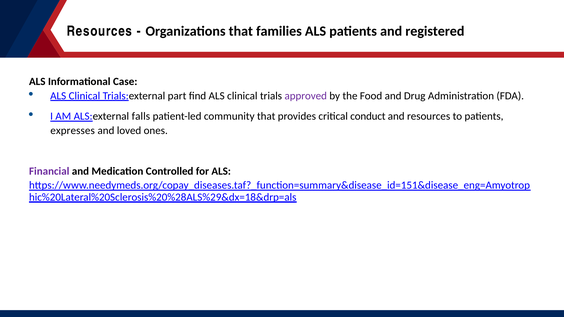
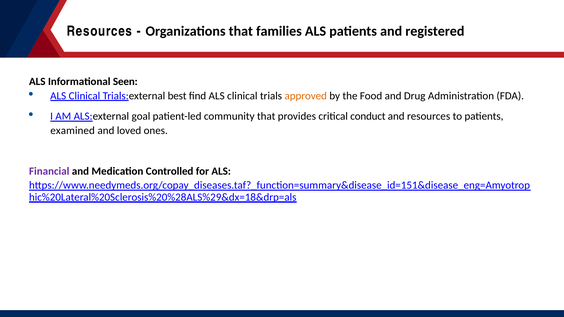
Case: Case -> Seen (125, 82)
part: part -> best (177, 96)
approved colour: purple -> orange (306, 96)
falls: falls -> goal (141, 116)
expresses: expresses -> examined (73, 131)
